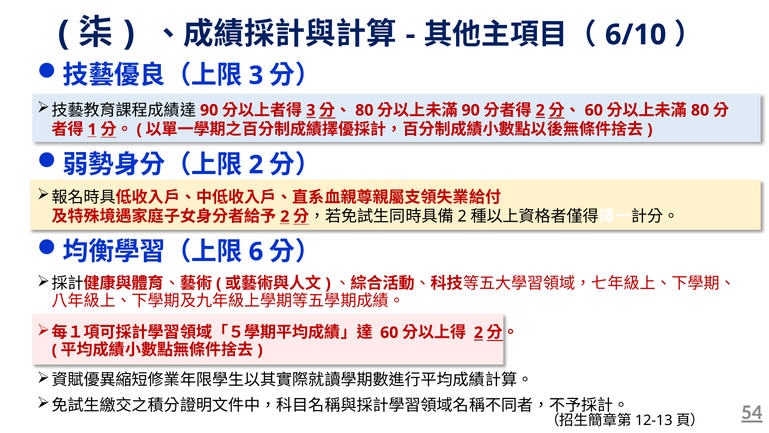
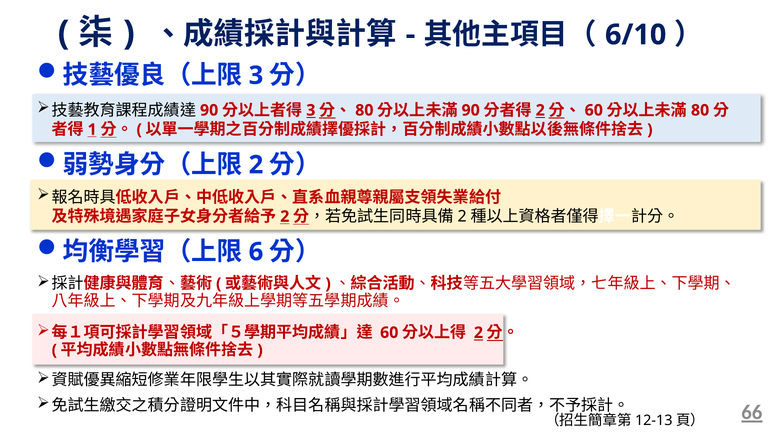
54: 54 -> 66 (752, 412)
